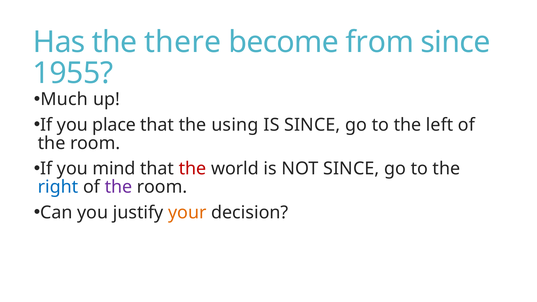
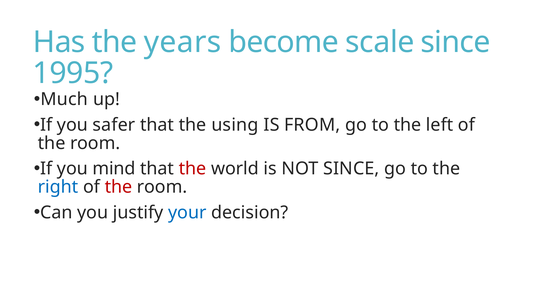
there: there -> years (183, 42)
from: from -> scale (380, 42)
1955: 1955 -> 1995 (73, 73)
place: place -> safer (114, 125)
IS SINCE: SINCE -> FROM (312, 125)
the colour: purple -> red (118, 187)
your colour: orange -> blue (187, 213)
